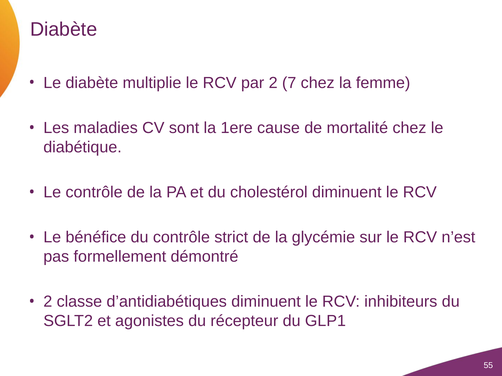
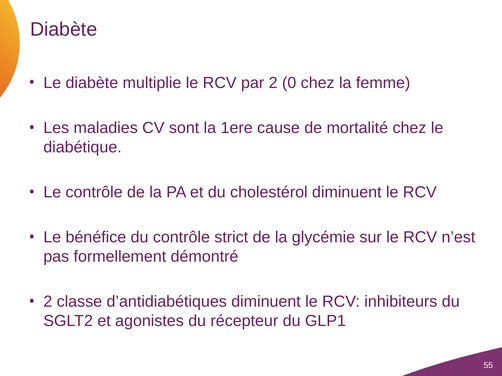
7: 7 -> 0 (289, 83)
